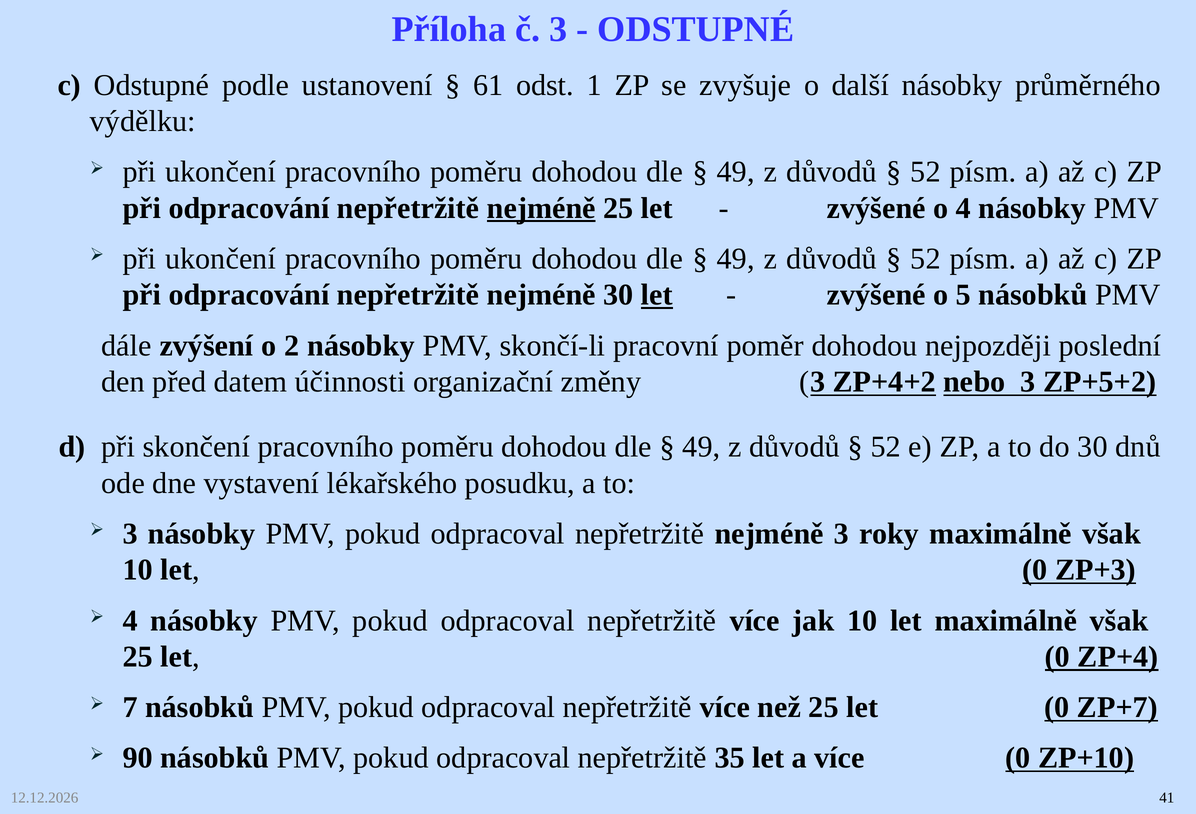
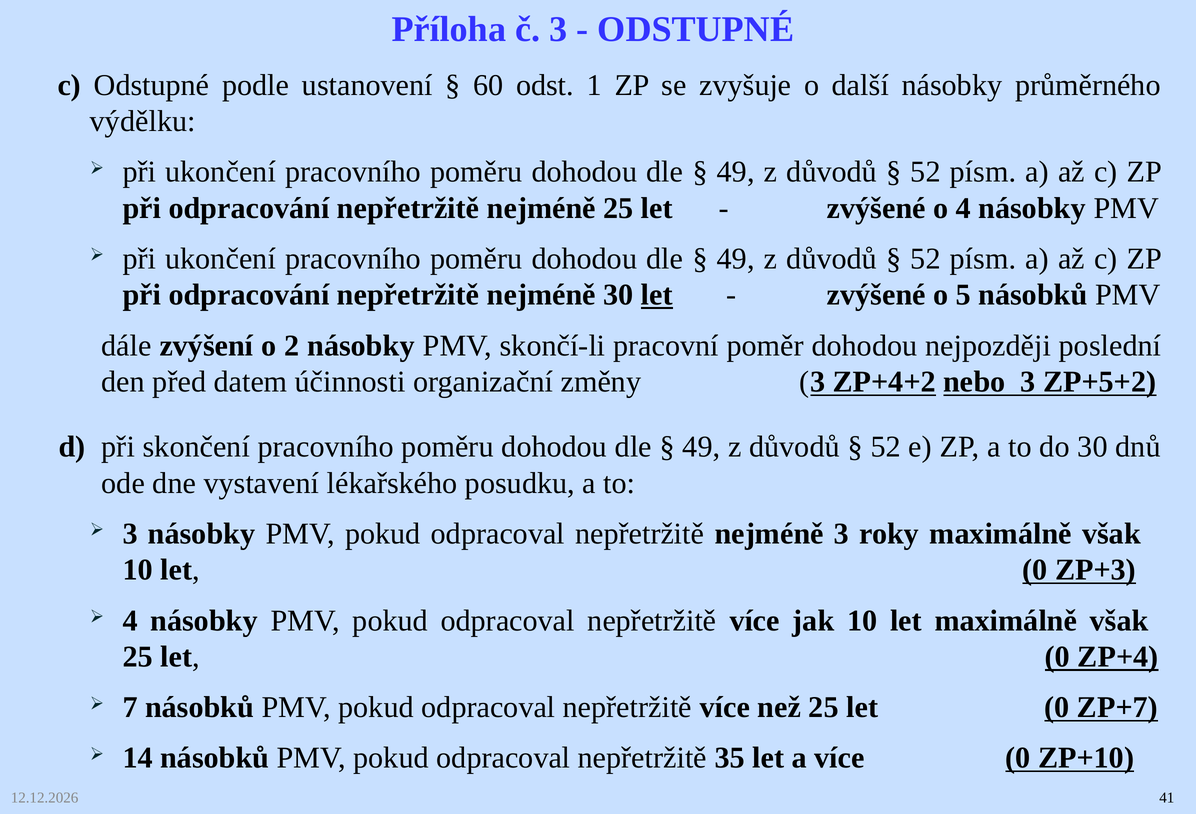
61: 61 -> 60 (488, 85)
nejméně underline: present -> none (541, 208)
90: 90 -> 14 (138, 758)
